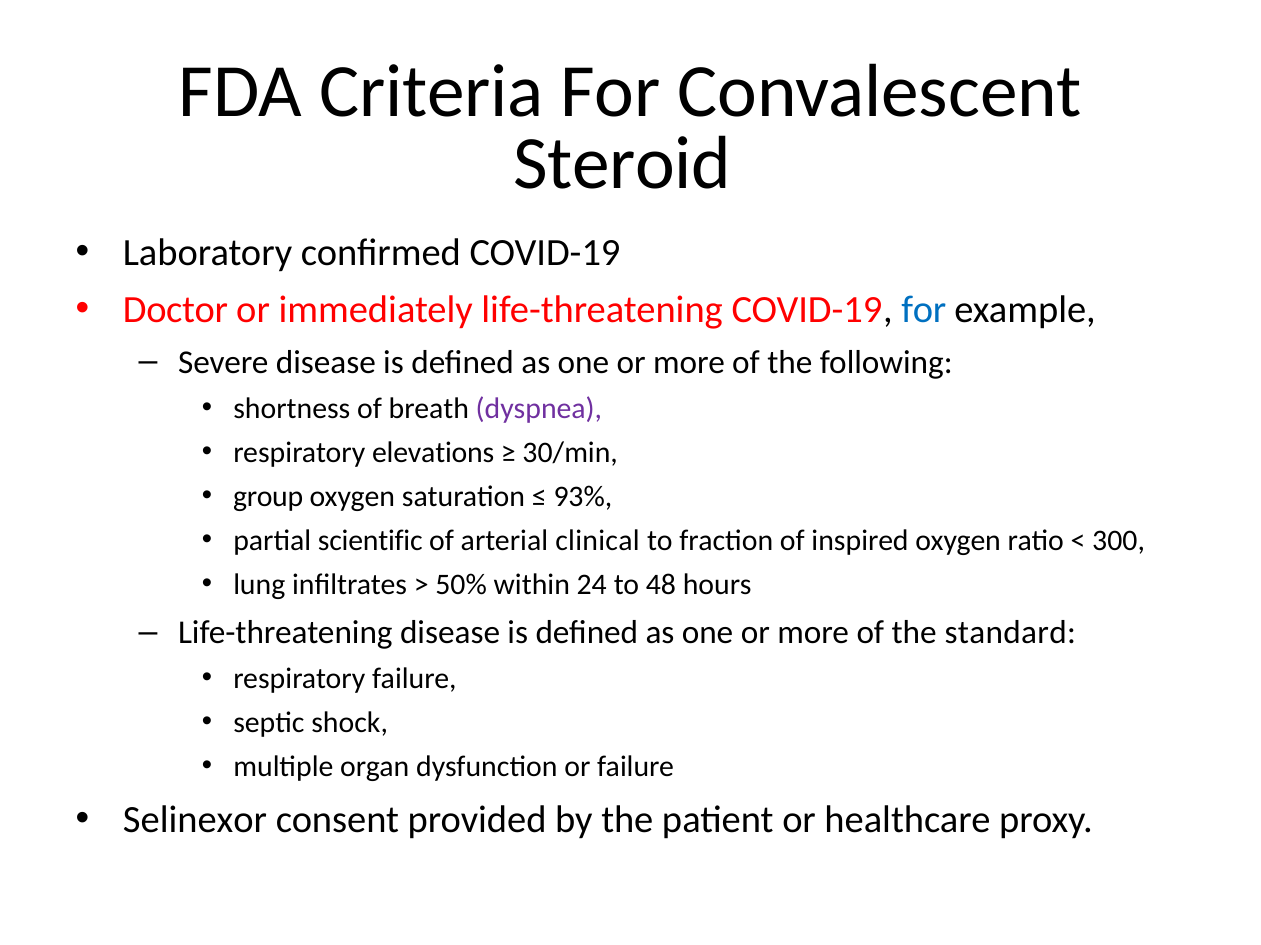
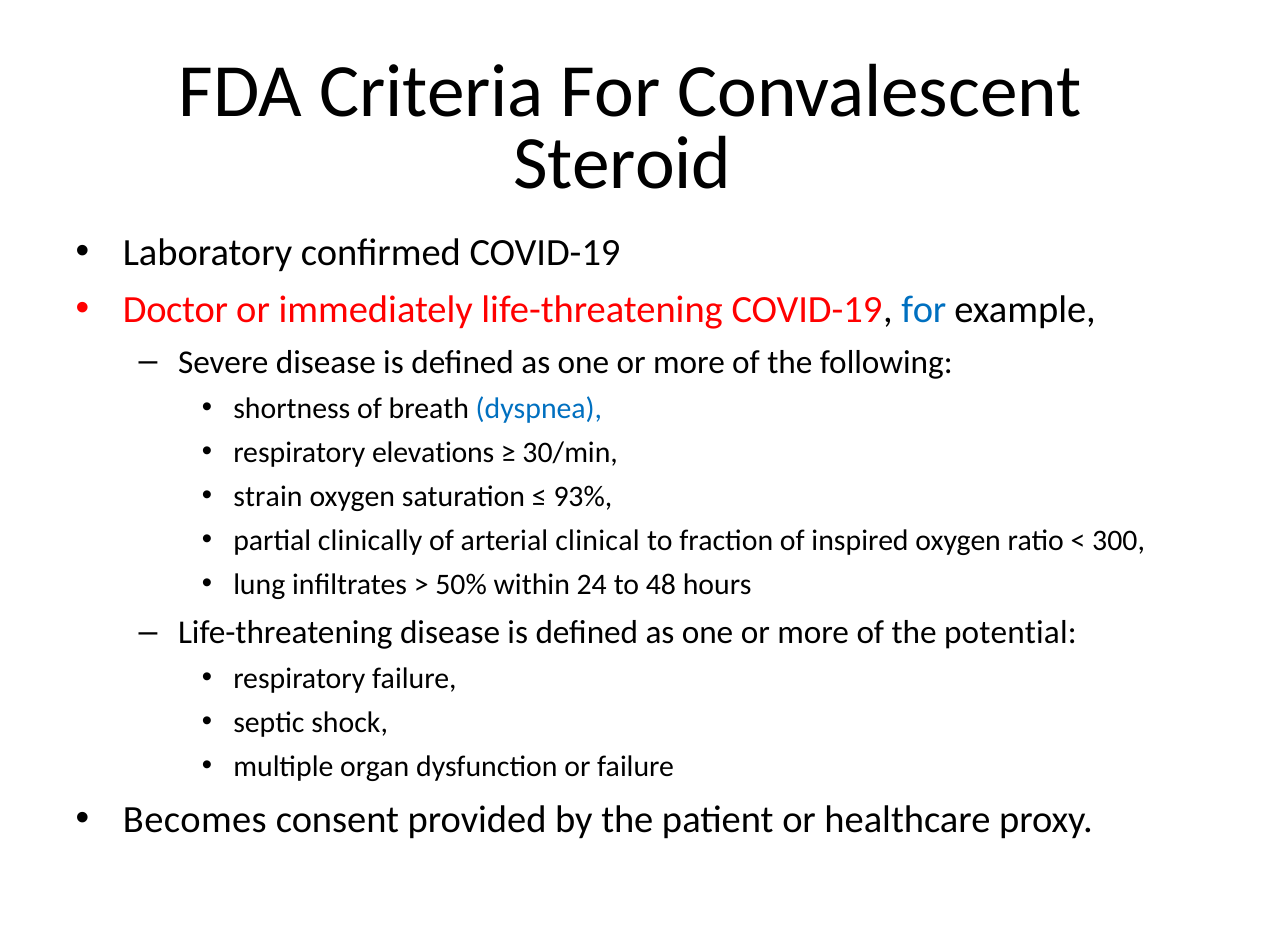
dyspnea colour: purple -> blue (539, 409)
group: group -> strain (268, 497)
scientific: scientific -> clinically (370, 541)
standard: standard -> potential (1010, 633)
Selinexor: Selinexor -> Becomes (195, 820)
